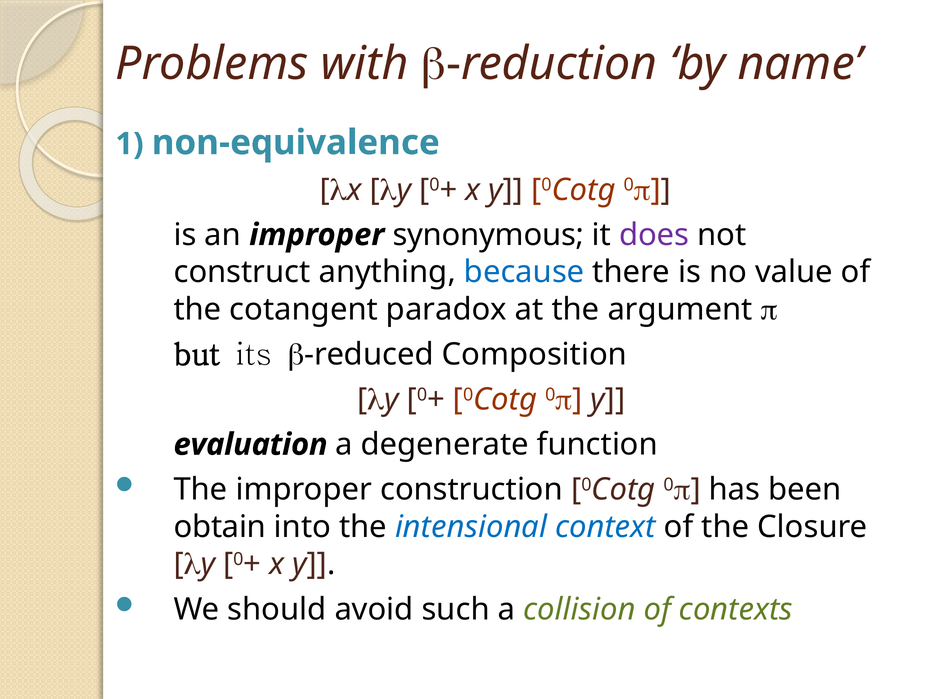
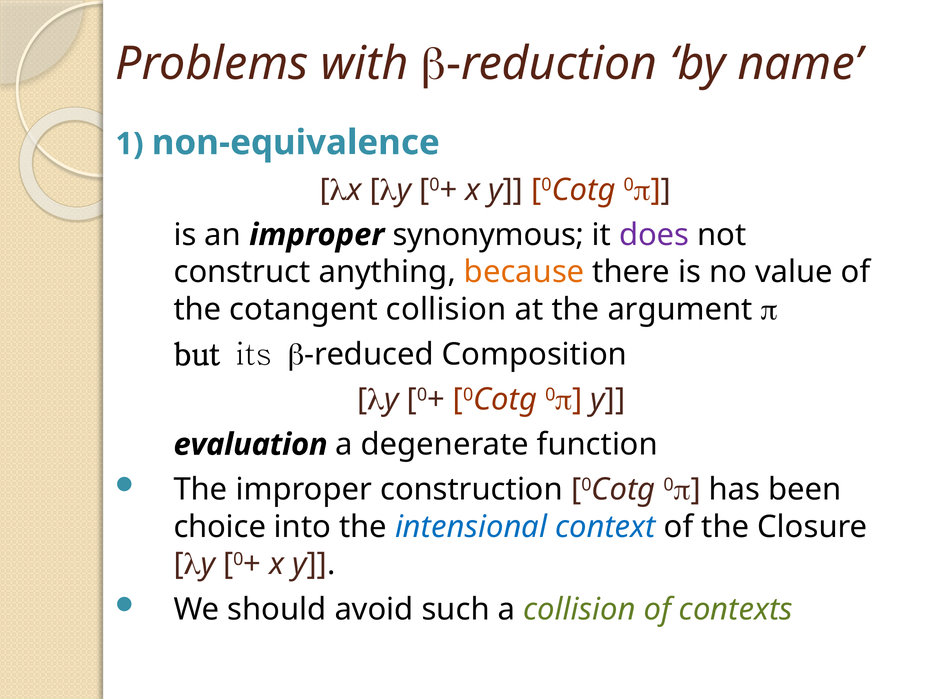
because colour: blue -> orange (524, 272)
cotangent paradox: paradox -> collision (446, 309)
obtain: obtain -> choice (220, 526)
